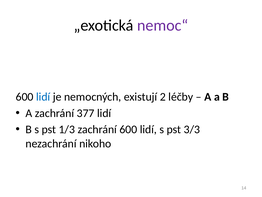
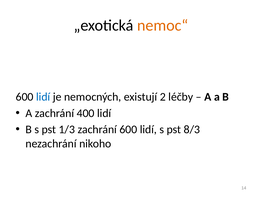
nemoc“ colour: purple -> orange (163, 25)
377: 377 -> 400 (86, 113)
3/3: 3/3 -> 8/3 (192, 129)
